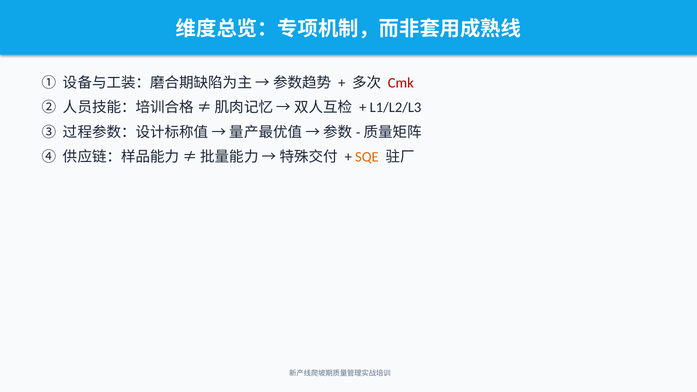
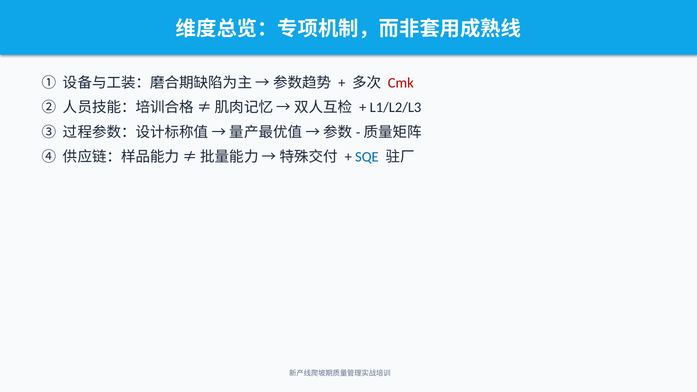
SQE colour: orange -> blue (367, 157)
